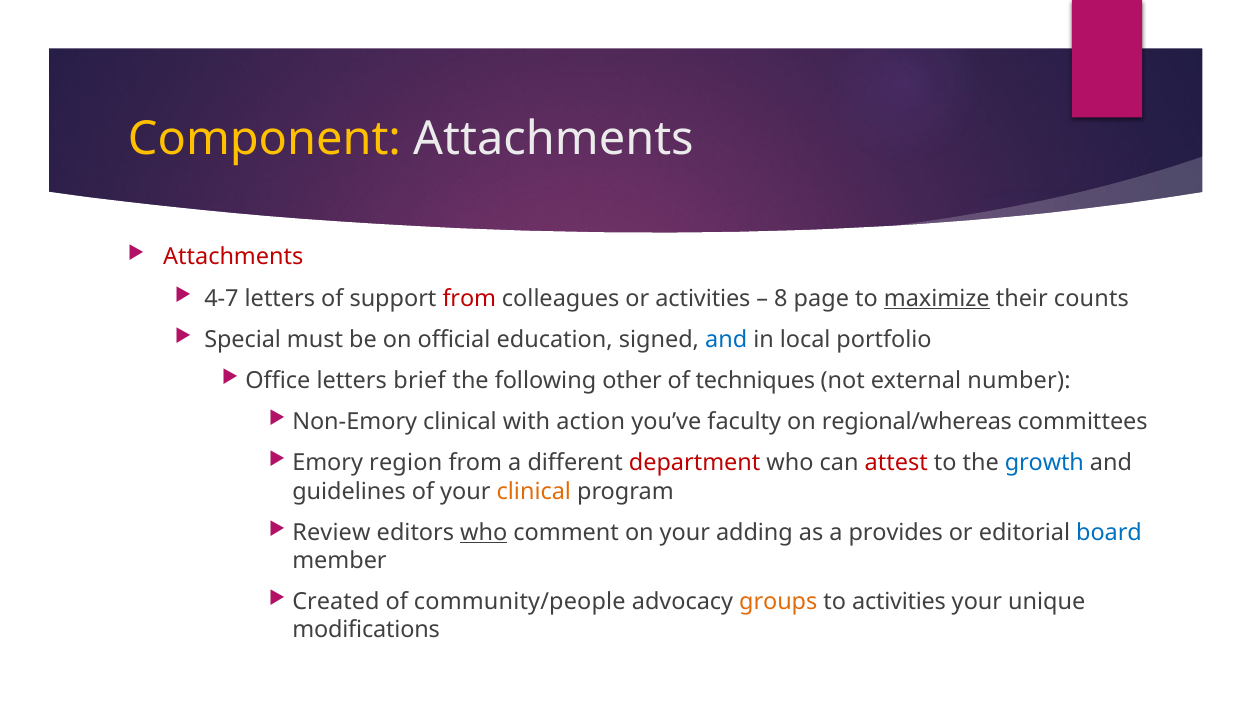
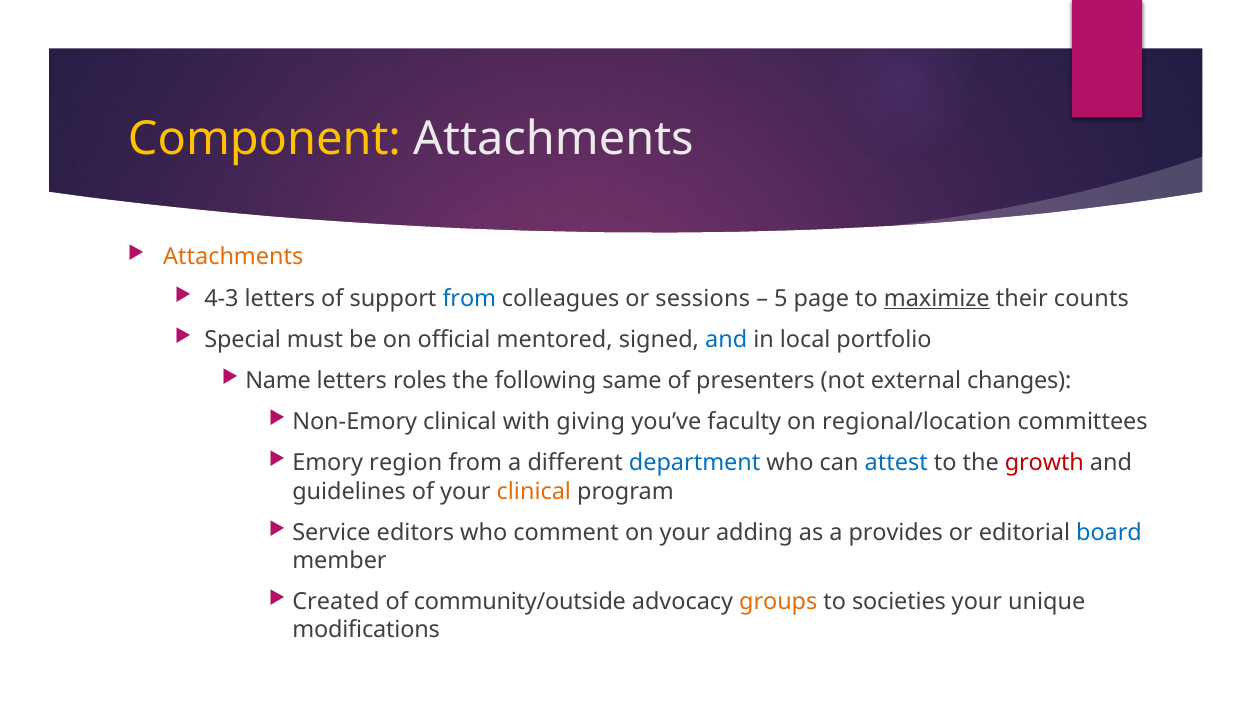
Attachments colour: red -> orange (233, 257)
4-7: 4-7 -> 4-3 (221, 298)
from colour: red -> blue (469, 298)
or activities: activities -> sessions (703, 298)
8: 8 -> 5 (781, 298)
education: education -> mentored (555, 340)
Office: Office -> Name (278, 381)
brief: brief -> roles (420, 381)
other: other -> same (632, 381)
techniques: techniques -> presenters (755, 381)
number: number -> changes (1019, 381)
action: action -> giving (591, 422)
regional/whereas: regional/whereas -> regional/location (917, 422)
department colour: red -> blue (695, 463)
attest colour: red -> blue (896, 463)
growth colour: blue -> red (1044, 463)
Review: Review -> Service (332, 533)
who underline: present -> none (484, 533)
community/people: community/people -> community/outside (520, 602)
to activities: activities -> societies (899, 602)
